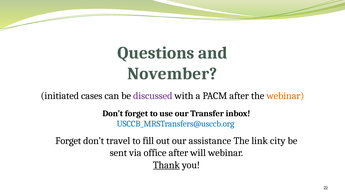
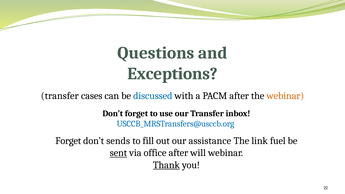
November: November -> Exceptions (173, 74)
initiated: initiated -> transfer (60, 96)
discussed colour: purple -> blue (153, 96)
travel: travel -> sends (118, 141)
city: city -> fuel (278, 141)
sent underline: none -> present (118, 153)
